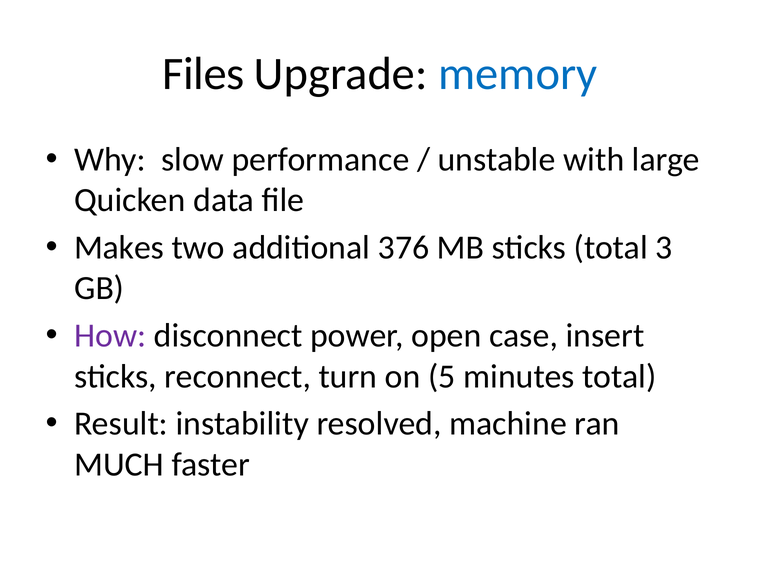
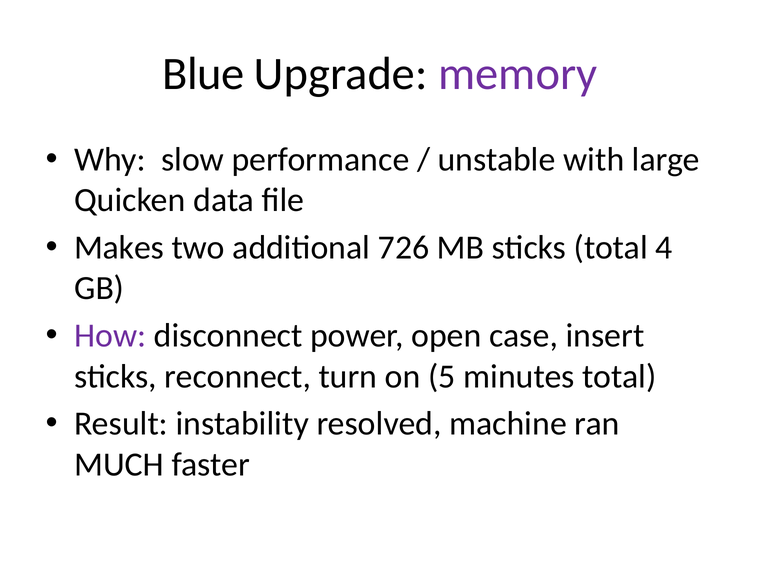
Files: Files -> Blue (203, 74)
memory colour: blue -> purple (518, 74)
376: 376 -> 726 (404, 248)
3: 3 -> 4 (664, 248)
